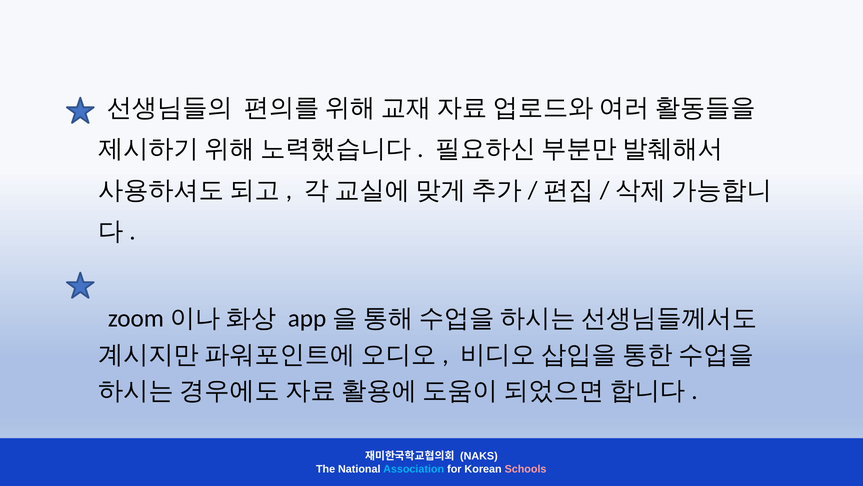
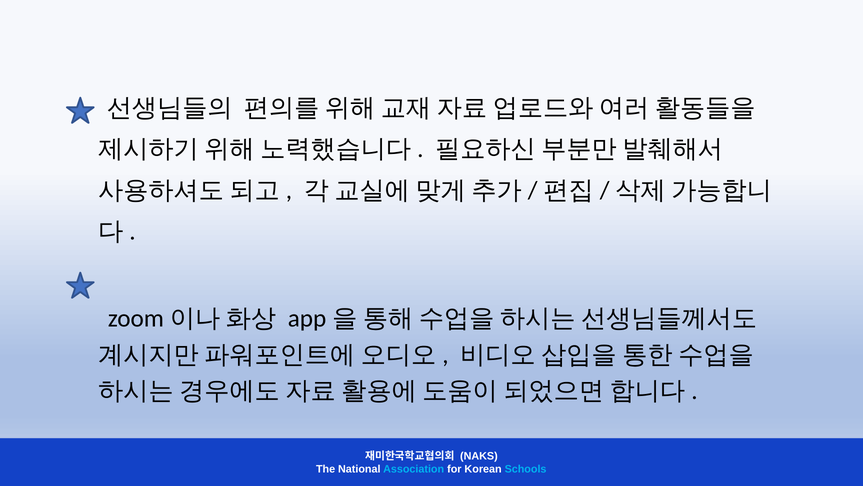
Schools colour: pink -> light blue (526, 469)
